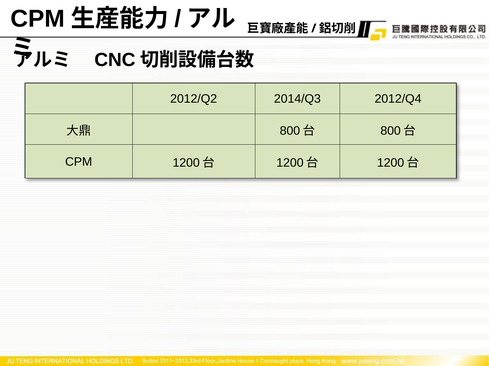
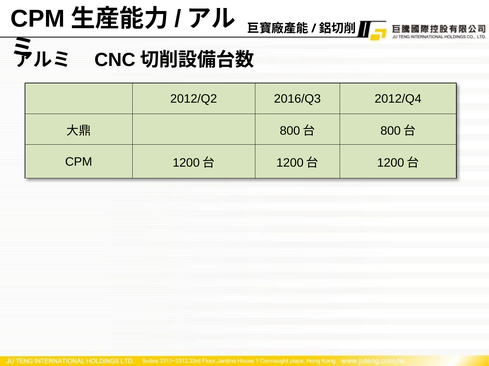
2014/Q3: 2014/Q3 -> 2016/Q3 (297, 99)
